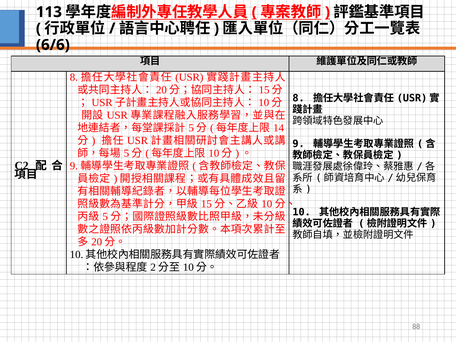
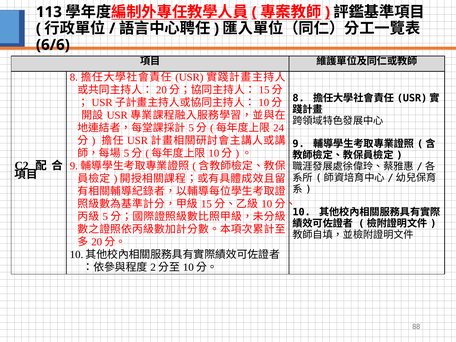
14: 14 -> 24 (279, 128)
